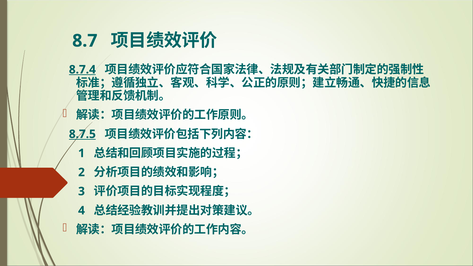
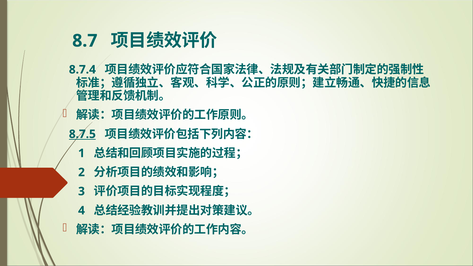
8.7.4 underline: present -> none (82, 70)
